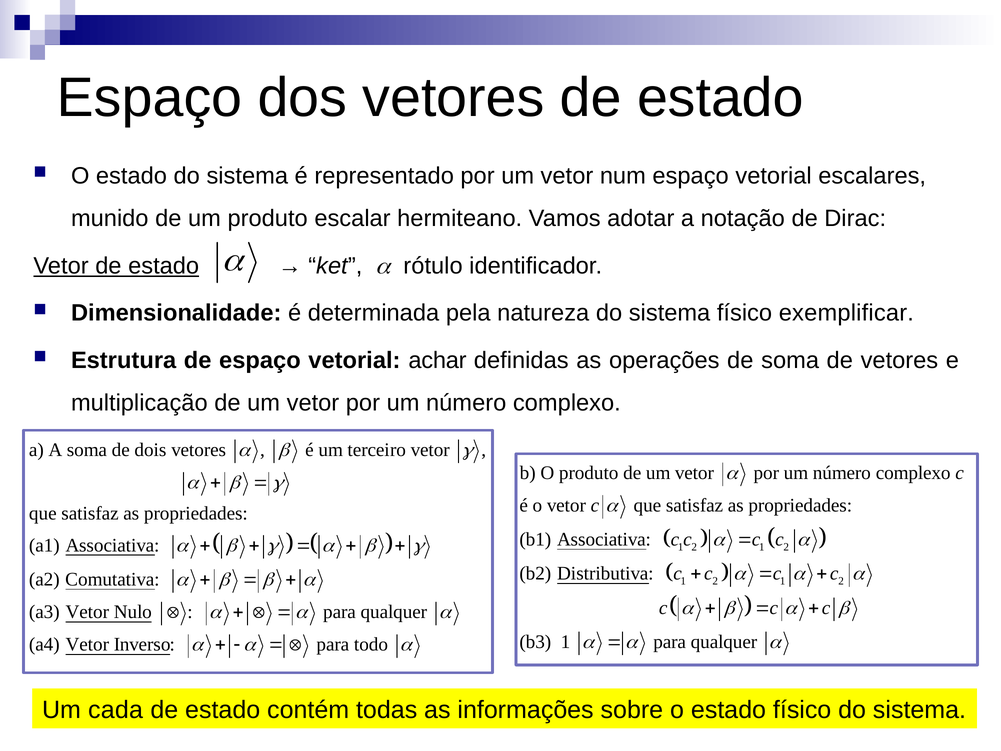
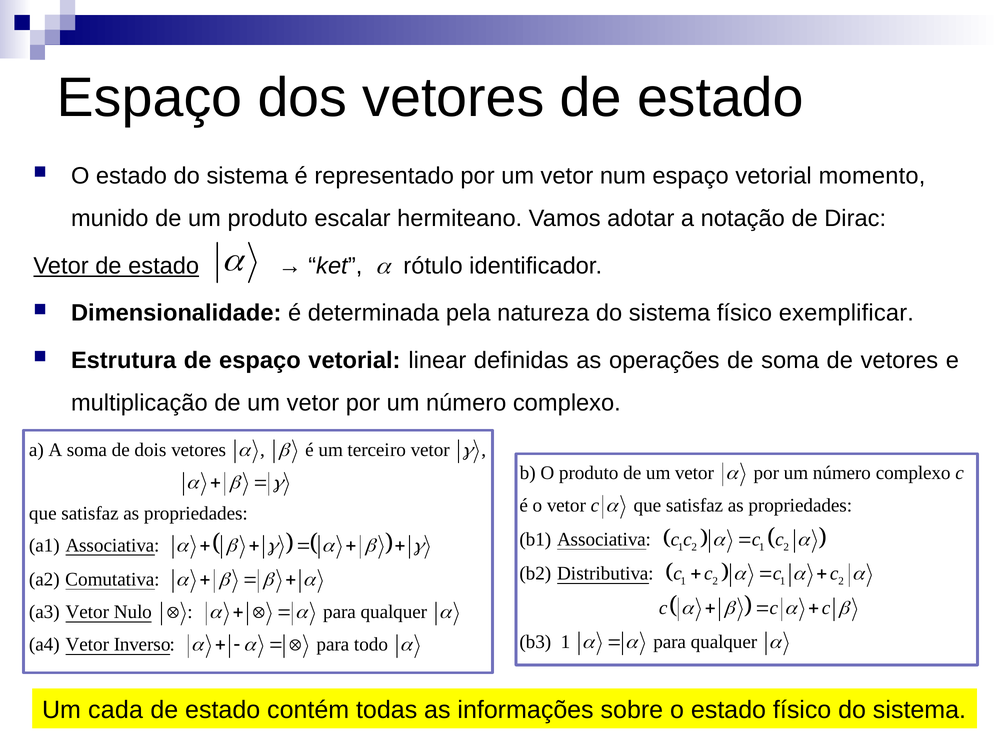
escalares: escalares -> momento (872, 176)
achar: achar -> linear (437, 360)
